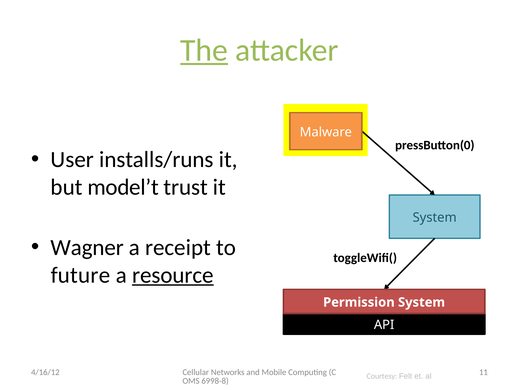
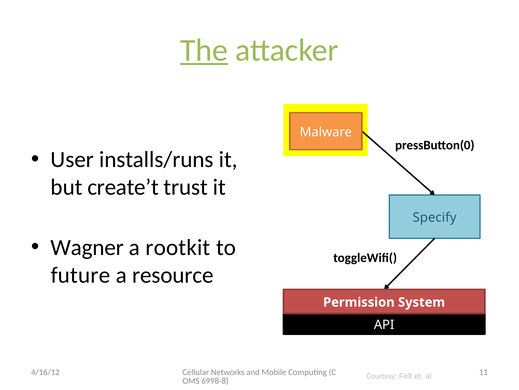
model’t: model’t -> create’t (123, 187)
System: System -> Specify (435, 217)
receipt: receipt -> rootkit (178, 247)
resource underline: present -> none (173, 275)
